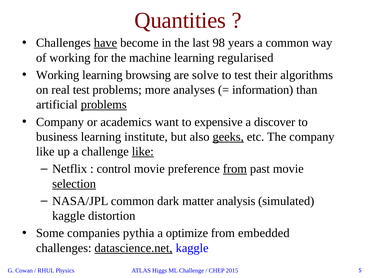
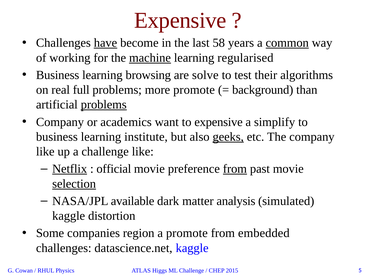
Quantities: Quantities -> Expensive (180, 20)
98: 98 -> 58 (219, 43)
common underline: none -> present (287, 43)
machine underline: none -> present (150, 58)
Working: Working -> Business (58, 75)
real test: test -> full (81, 90)
more analyses: analyses -> promote (194, 90)
information: information -> background (263, 90)
discover: discover -> simplify (275, 122)
like underline: present -> none (143, 151)
Netflix underline: none -> present (70, 169)
control: control -> official (114, 169)
NASA/JPL common: common -> available (133, 201)
pythia: pythia -> region (139, 233)
a optimize: optimize -> promote (187, 233)
datascience.net underline: present -> none (133, 248)
